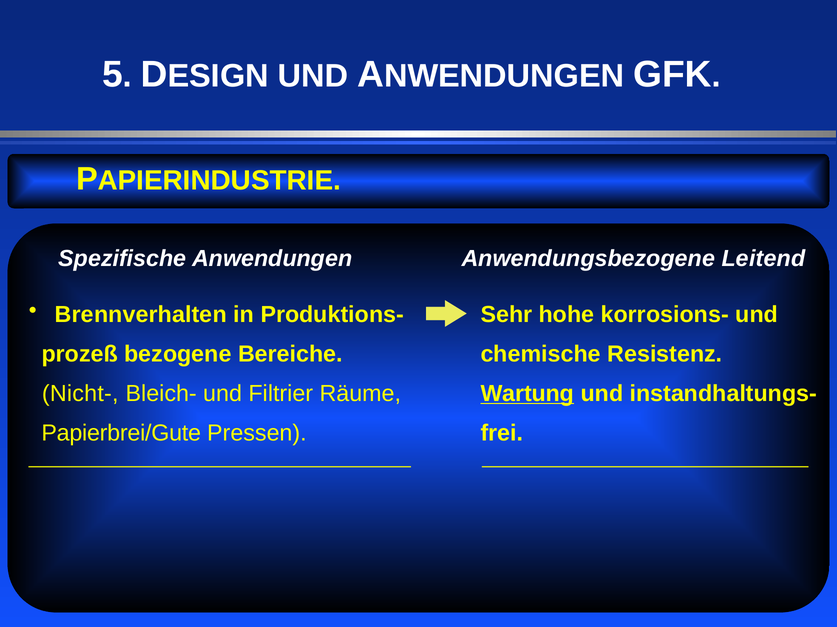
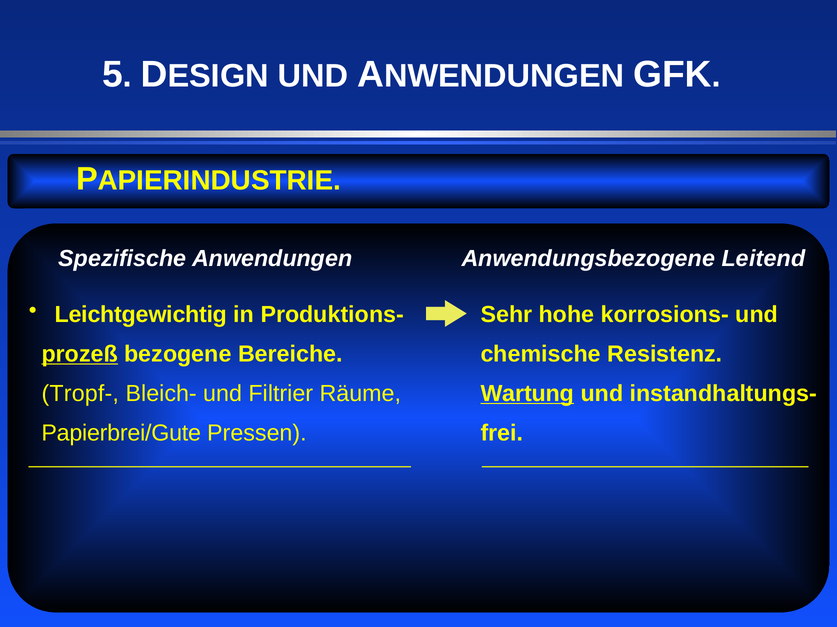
Brennverhalten: Brennverhalten -> Leichtgewichtig (141, 315)
prozeß underline: none -> present (80, 354)
Nicht-: Nicht- -> Tropf- (80, 394)
